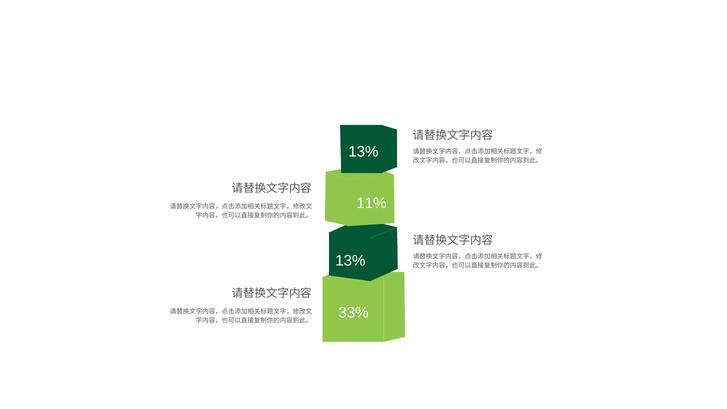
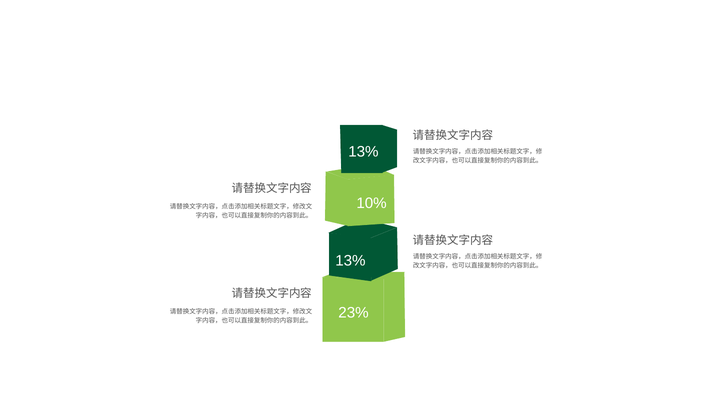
11%: 11% -> 10% (372, 203)
33%: 33% -> 23% (353, 312)
